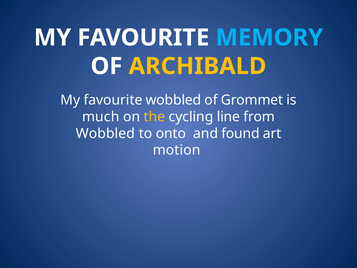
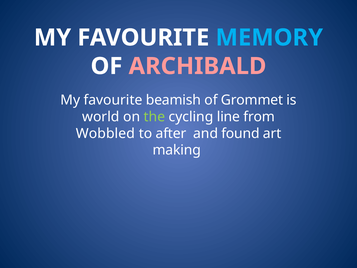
ARCHIBALD colour: yellow -> pink (197, 66)
favourite wobbled: wobbled -> beamish (173, 100)
much: much -> world (101, 117)
the colour: yellow -> light green (154, 117)
onto: onto -> after (171, 133)
motion: motion -> making (177, 150)
